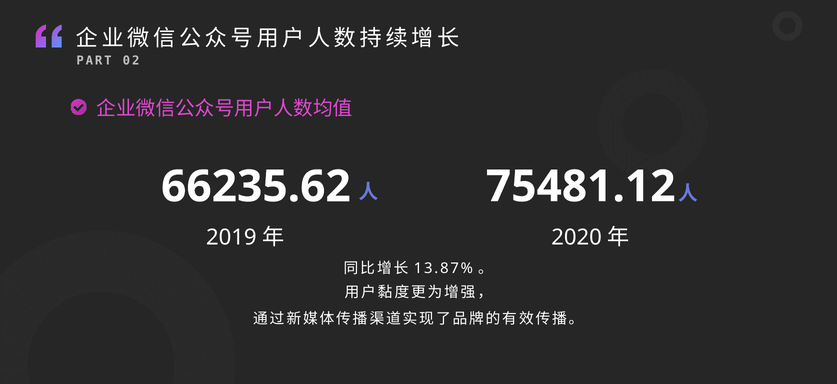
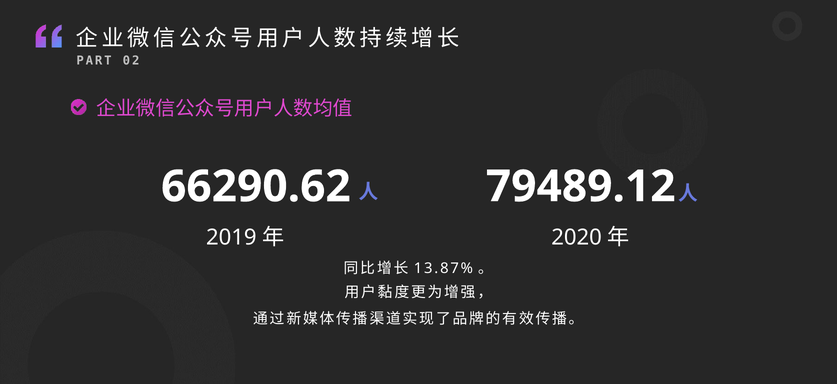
66235.62: 66235.62 -> 66290.62 (256, 186)
75481.12: 75481.12 -> 79489.12 (581, 186)
